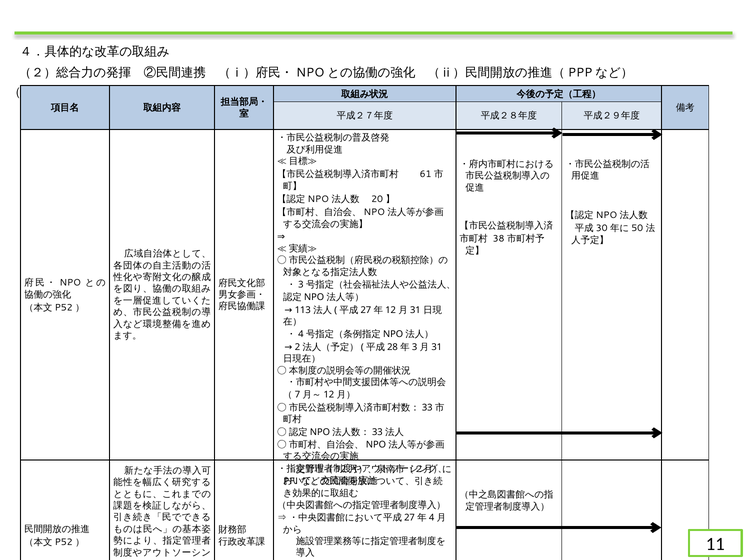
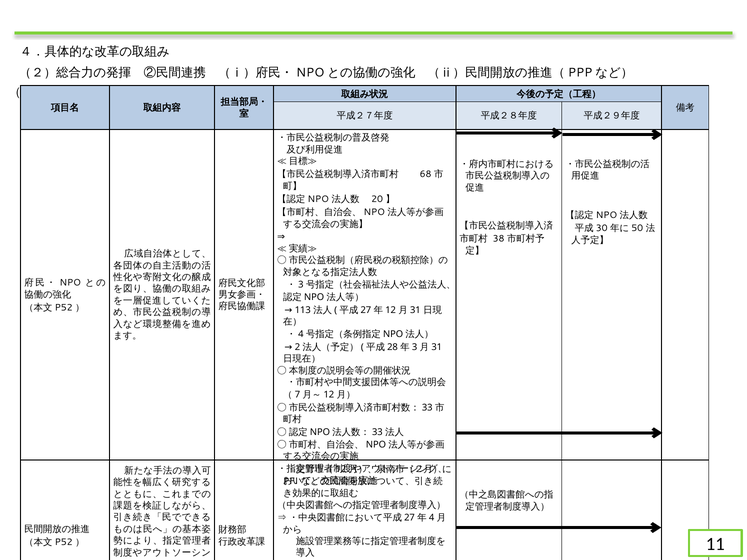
61: 61 -> 68 (426, 174)
